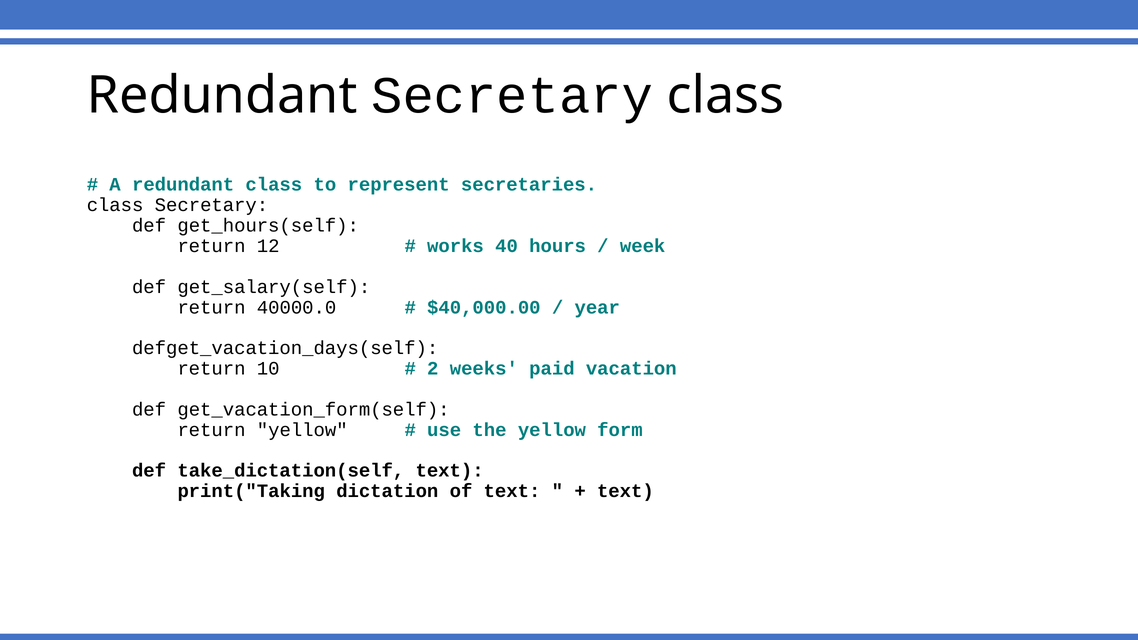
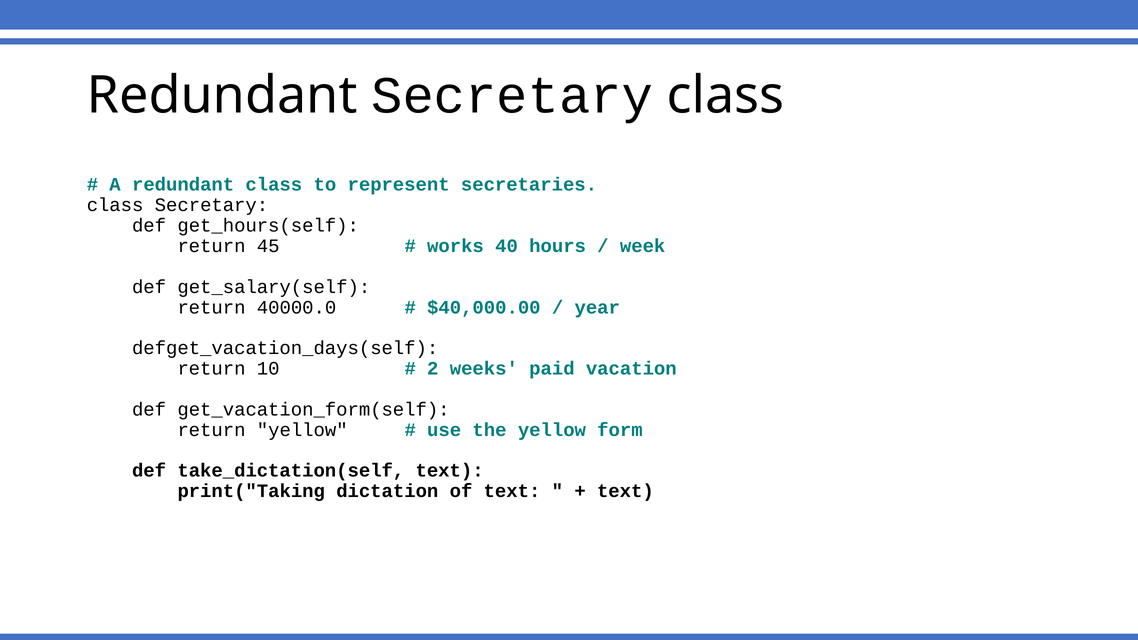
12: 12 -> 45 (268, 246)
